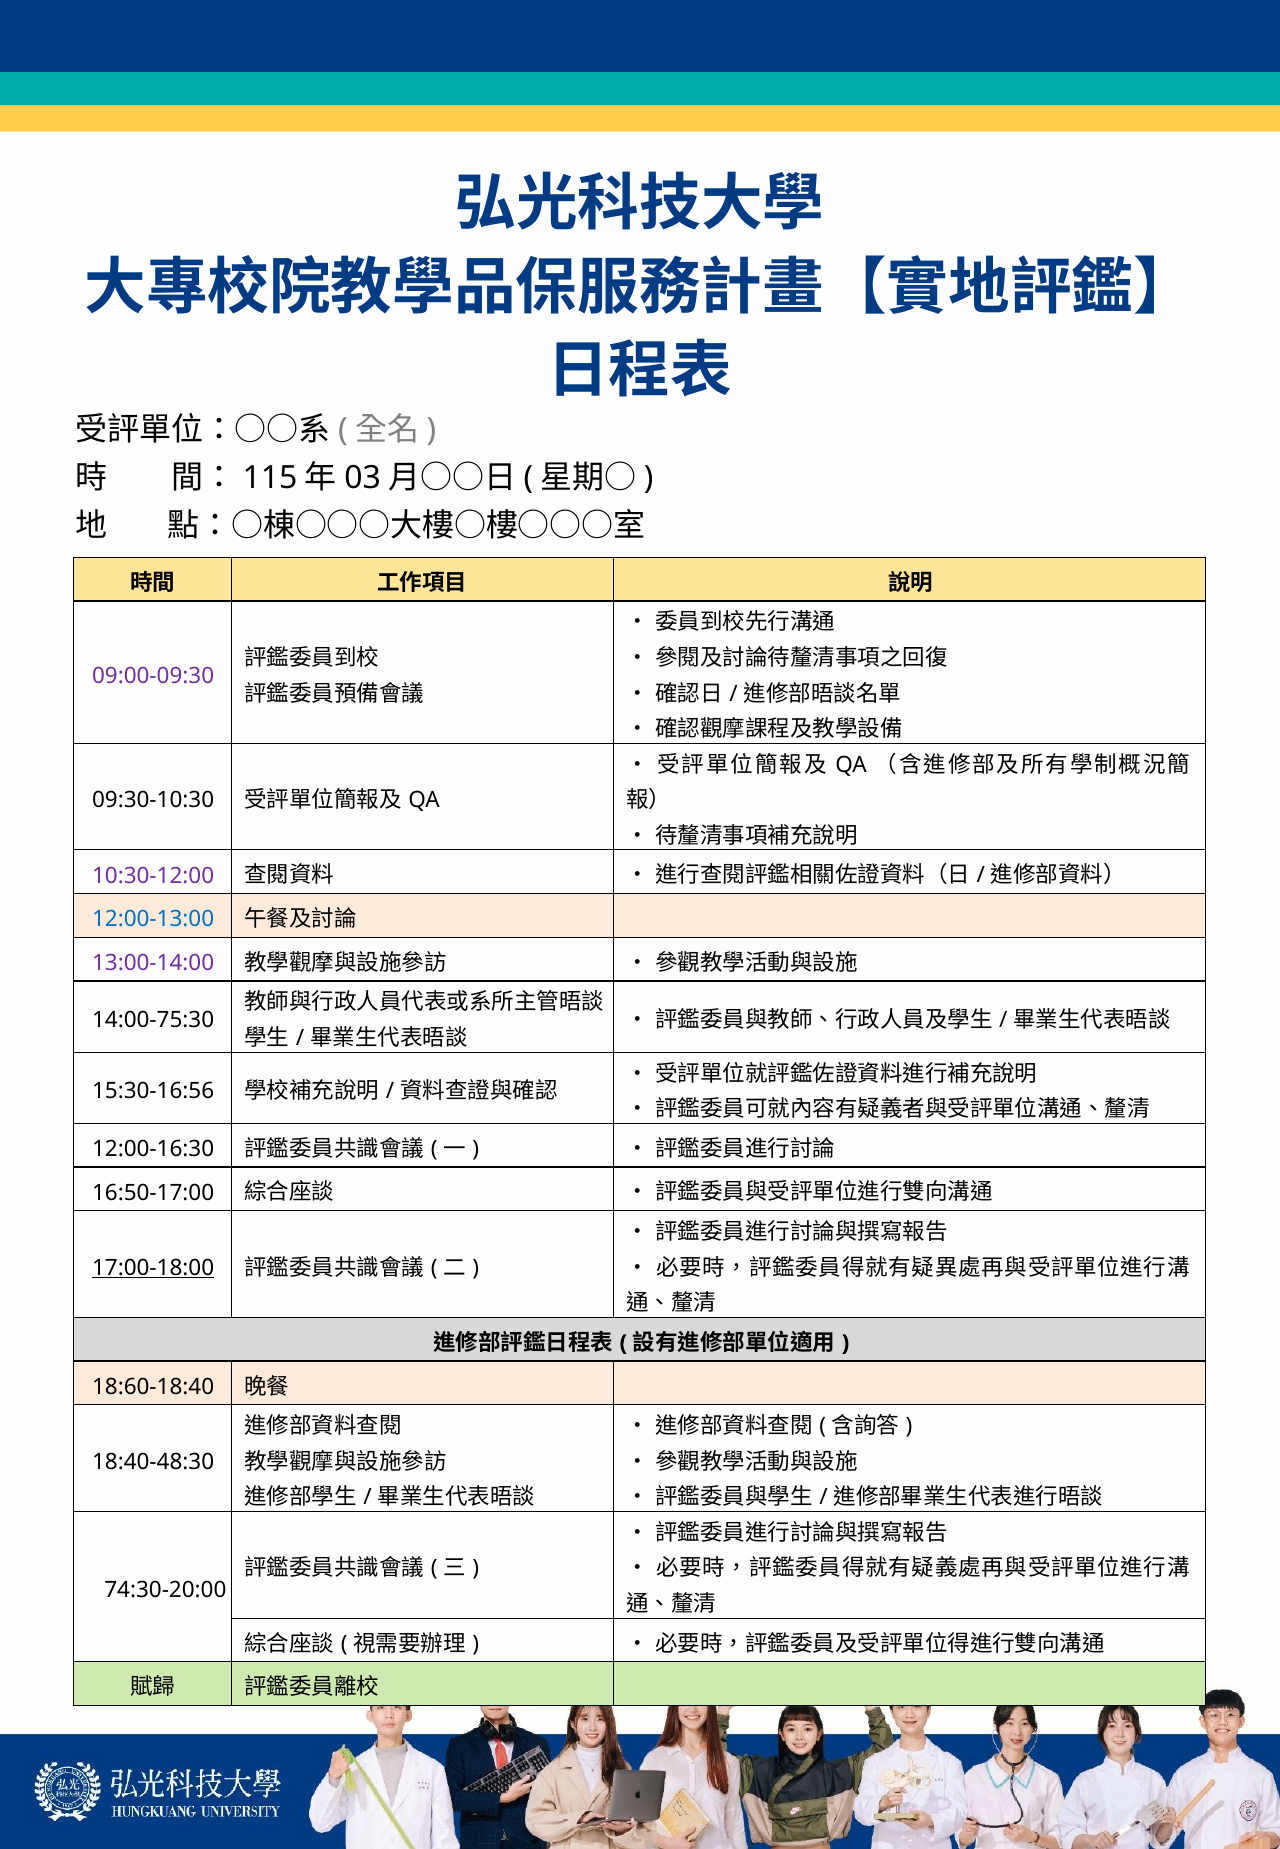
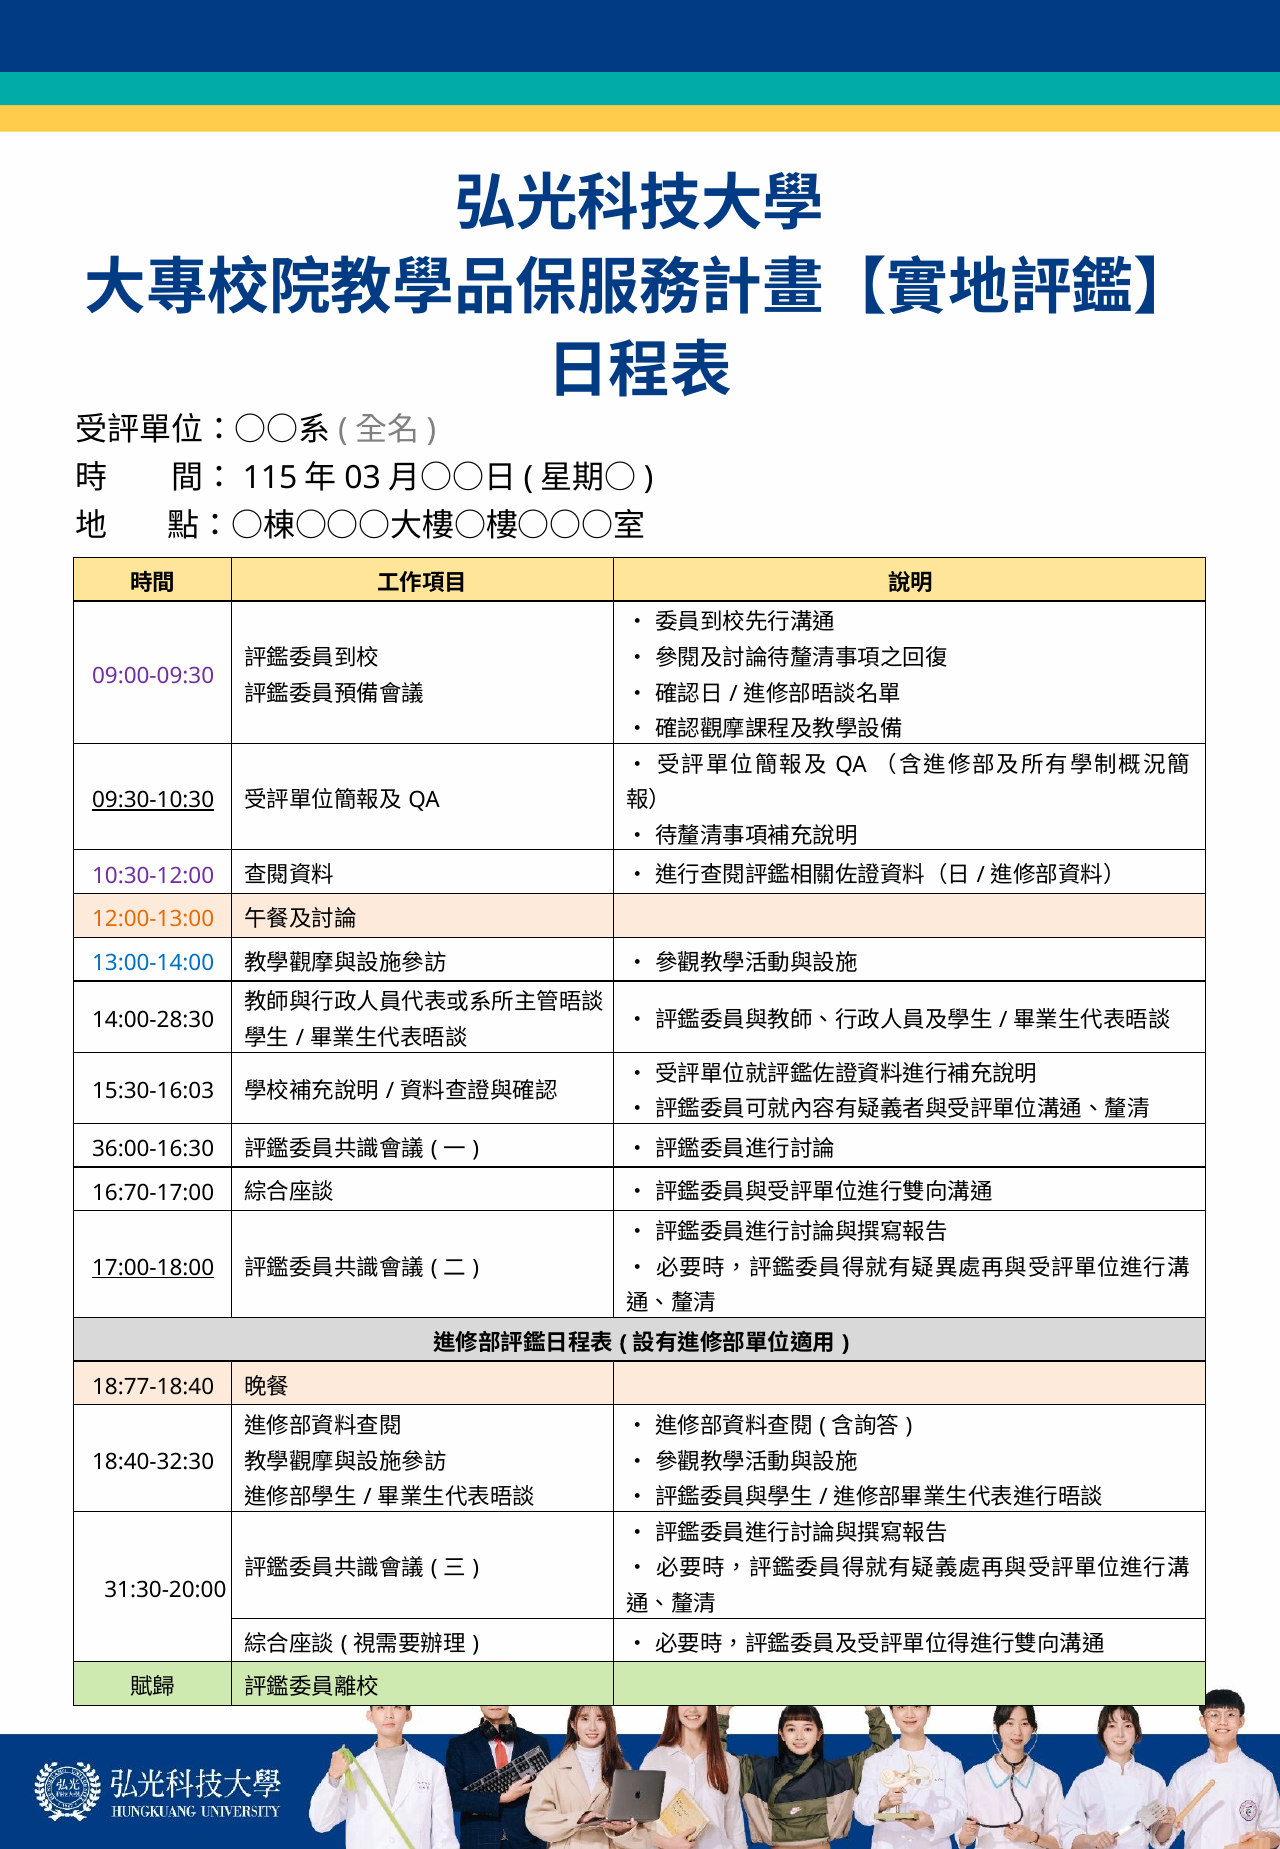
09:30-10:30 underline: none -> present (153, 800)
12:00-13:00 colour: blue -> orange (153, 919)
13:00-14:00 colour: purple -> blue (153, 963)
14:00-75:30: 14:00-75:30 -> 14:00-28:30 (153, 1020)
15:30-16:56: 15:30-16:56 -> 15:30-16:03 (153, 1091)
12:00-16:30: 12:00-16:30 -> 36:00-16:30 (153, 1149)
16:50-17:00: 16:50-17:00 -> 16:70-17:00 (153, 1193)
18:60-18:40: 18:60-18:40 -> 18:77-18:40 (153, 1387)
18:40-48:30: 18:40-48:30 -> 18:40-32:30 (153, 1462)
74:30-20:00: 74:30-20:00 -> 31:30-20:00 (165, 1590)
